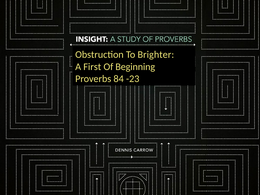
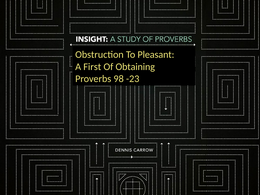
Brighter: Brighter -> Pleasant (156, 55)
Beginning: Beginning -> Obtaining (135, 67)
84: 84 -> 98 (119, 79)
